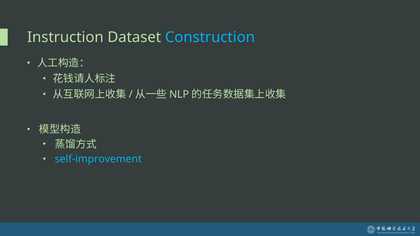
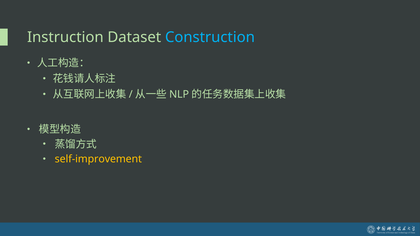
self-improvement colour: light blue -> yellow (98, 159)
